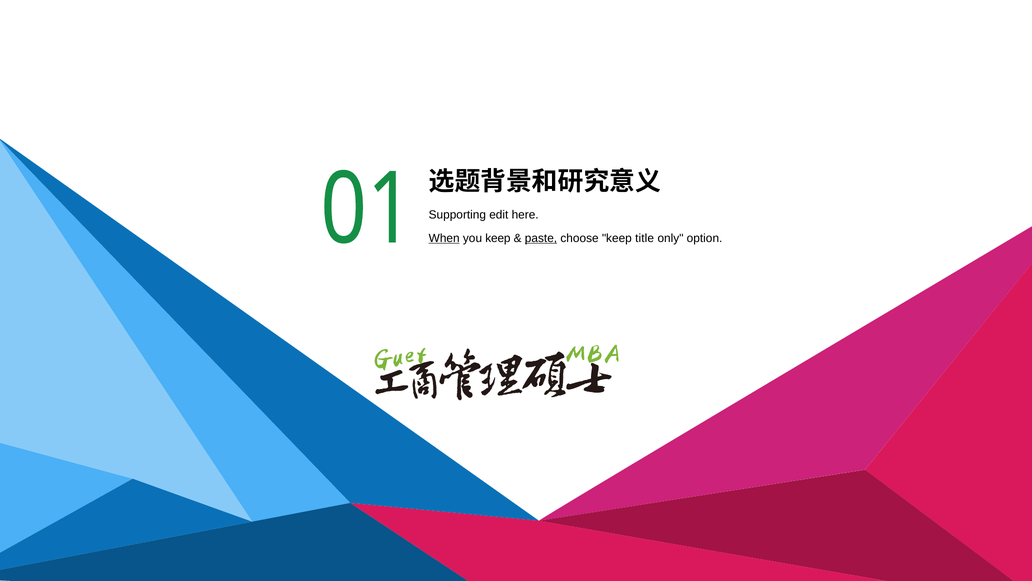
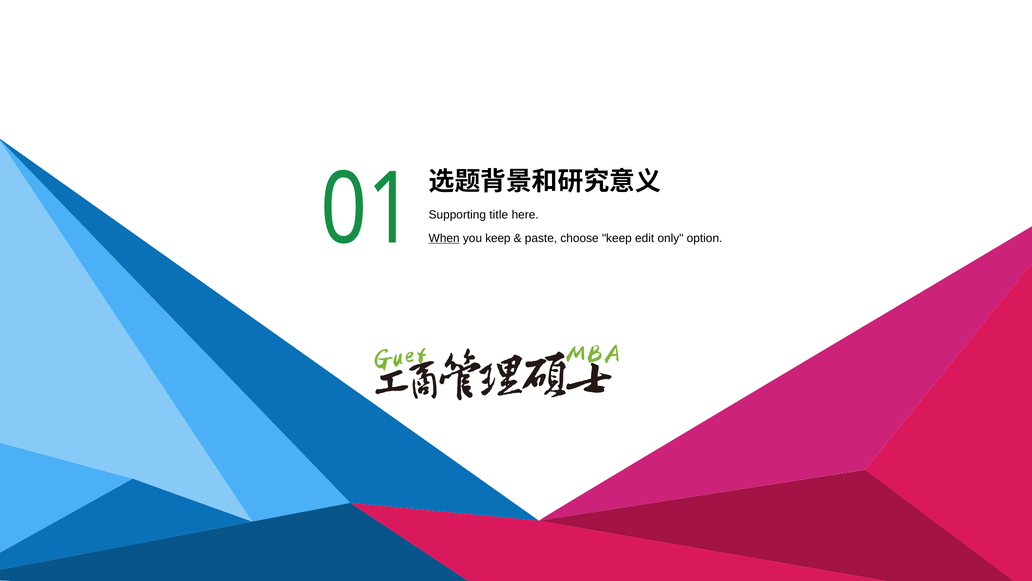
edit: edit -> title (499, 214)
paste underline: present -> none (541, 238)
title: title -> edit (645, 238)
